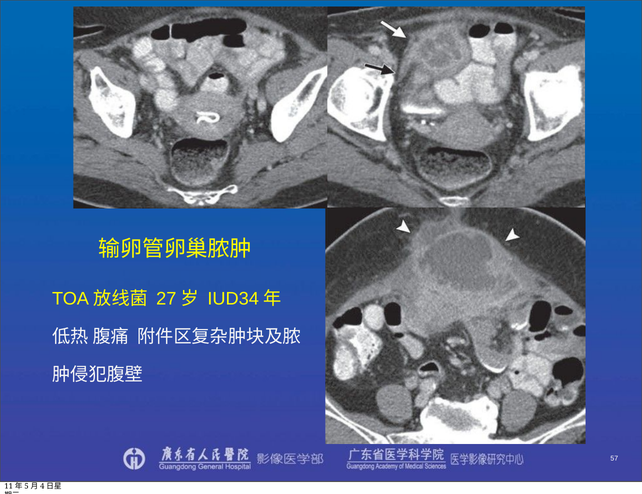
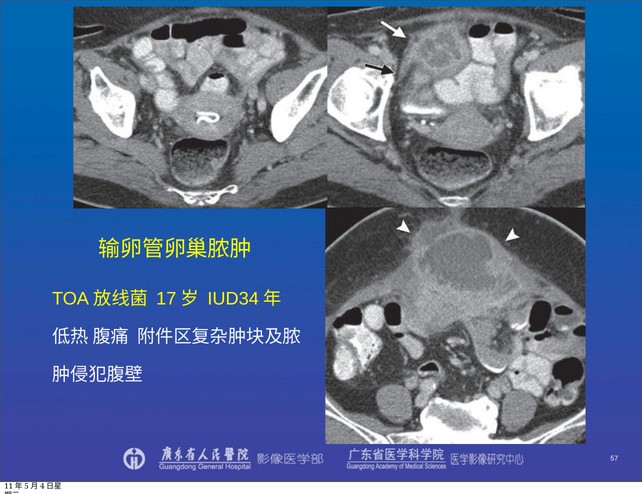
27: 27 -> 17 (166, 299)
